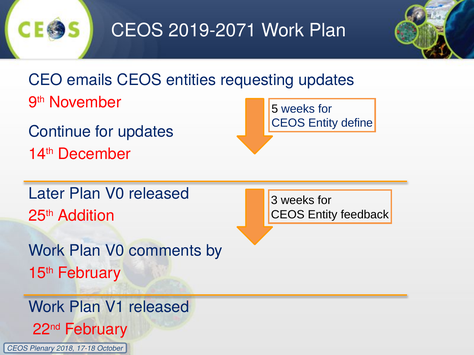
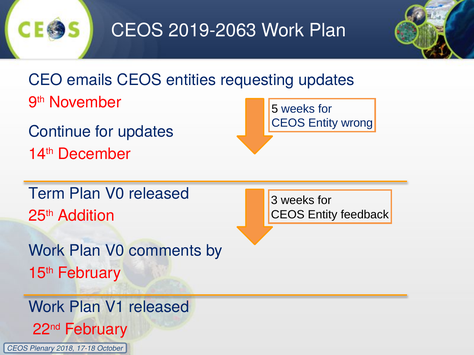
2019-2071: 2019-2071 -> 2019-2063 (213, 30)
define: define -> wrong (357, 123)
Later: Later -> Term (47, 194)
